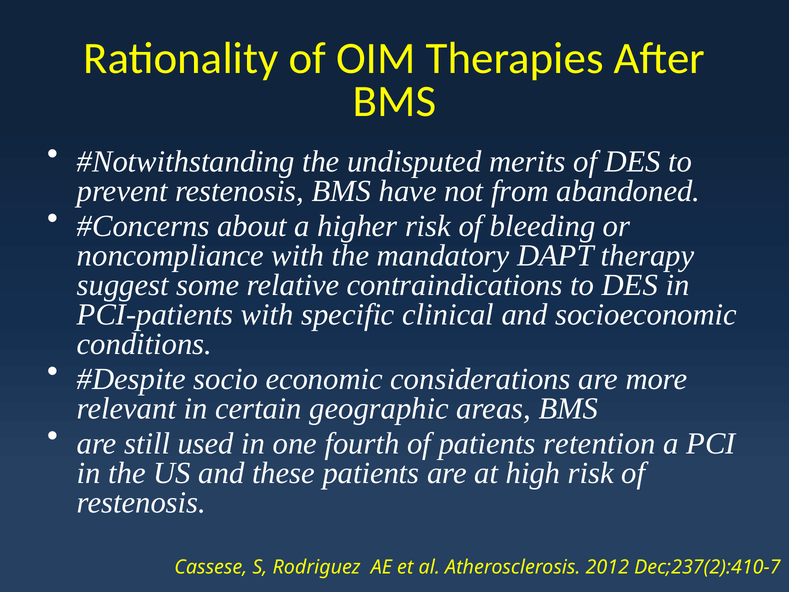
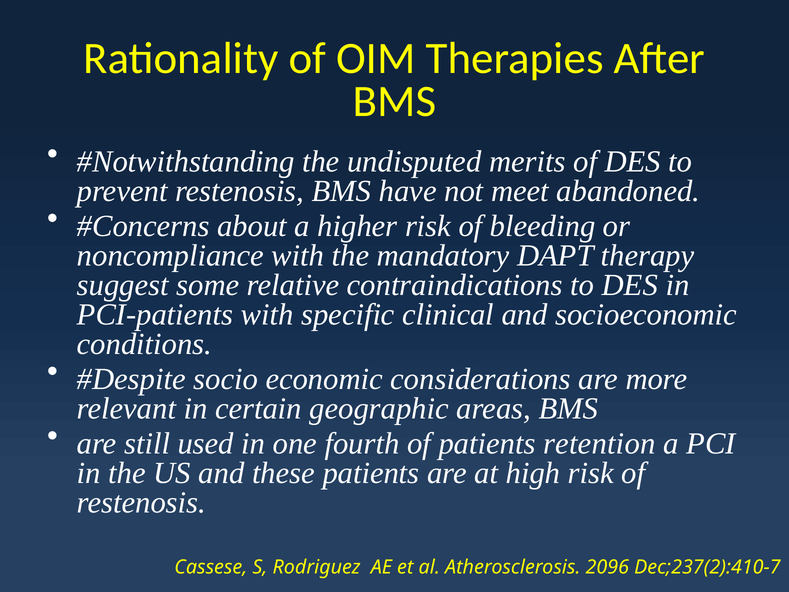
from: from -> meet (520, 191)
2012: 2012 -> 2096 (607, 567)
